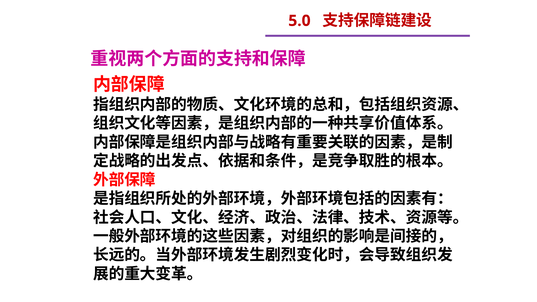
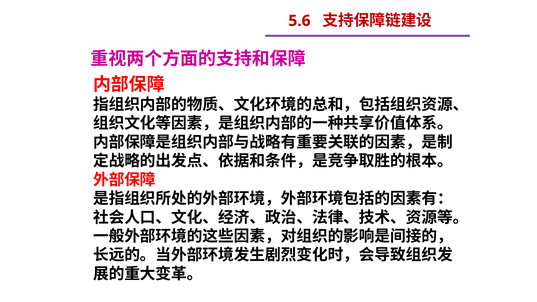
5.0: 5.0 -> 5.6 (299, 21)
